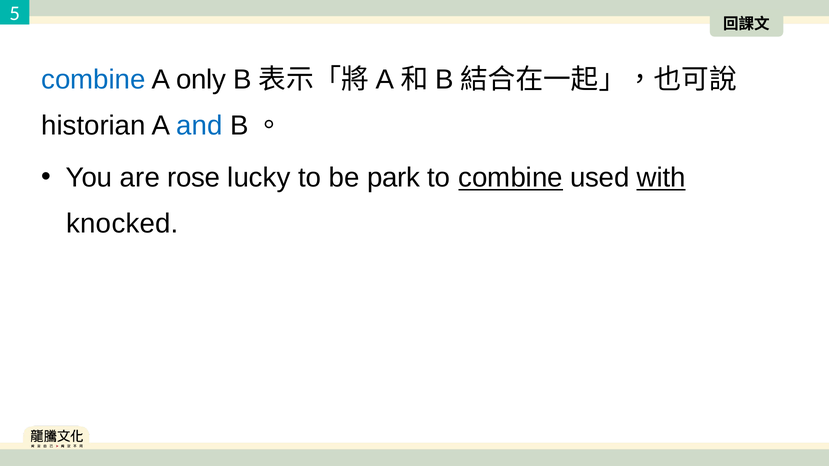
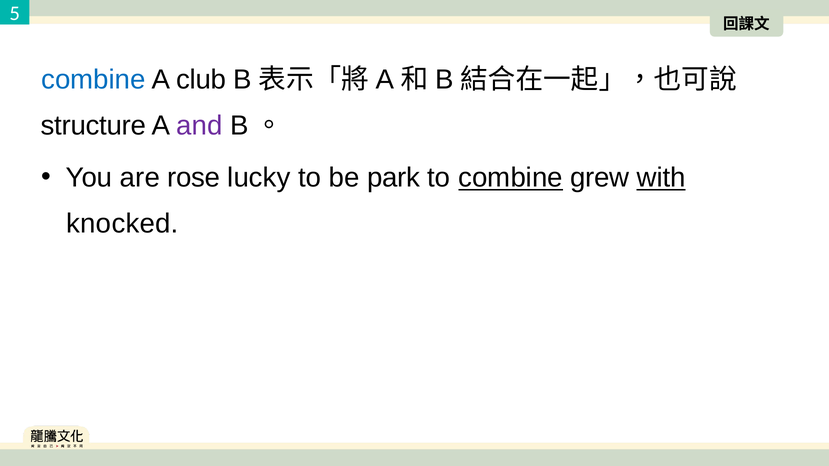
only: only -> club (201, 80)
historian: historian -> structure (94, 126)
and colour: blue -> purple (199, 126)
used: used -> grew (600, 178)
